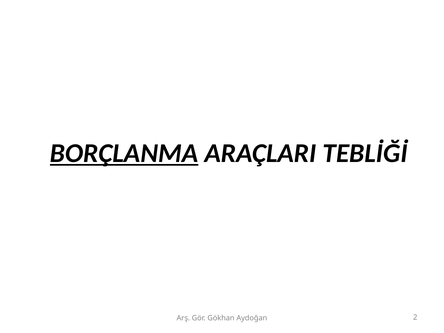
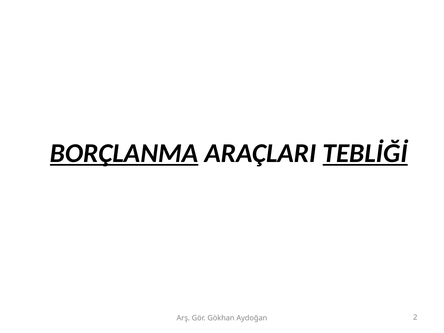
TEBLİĞİ underline: none -> present (365, 153)
